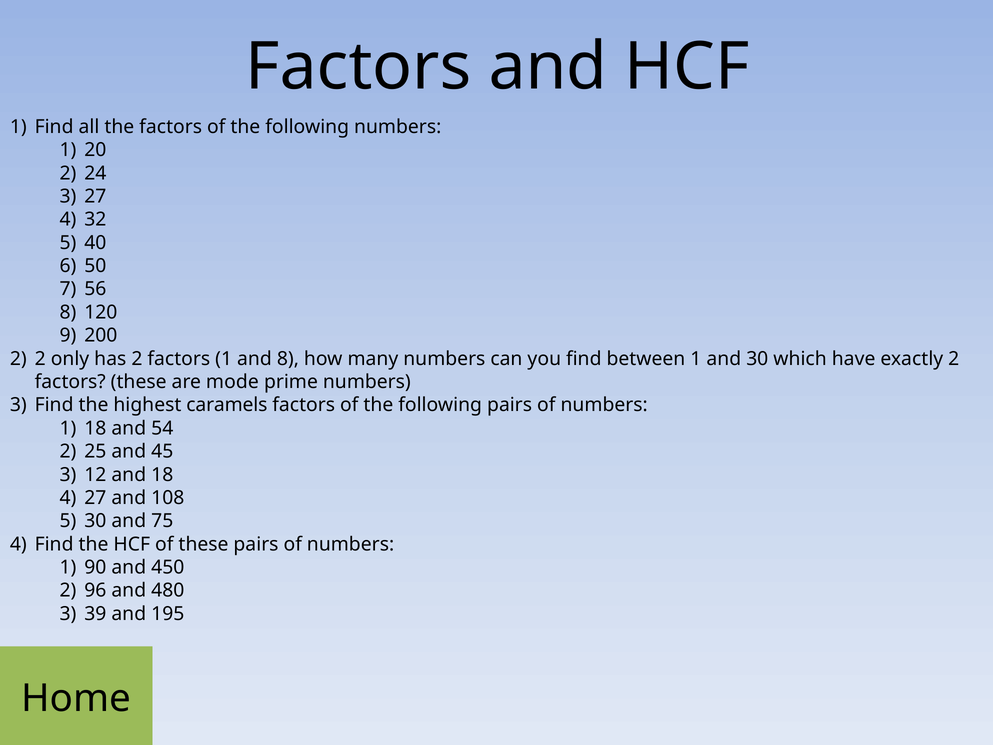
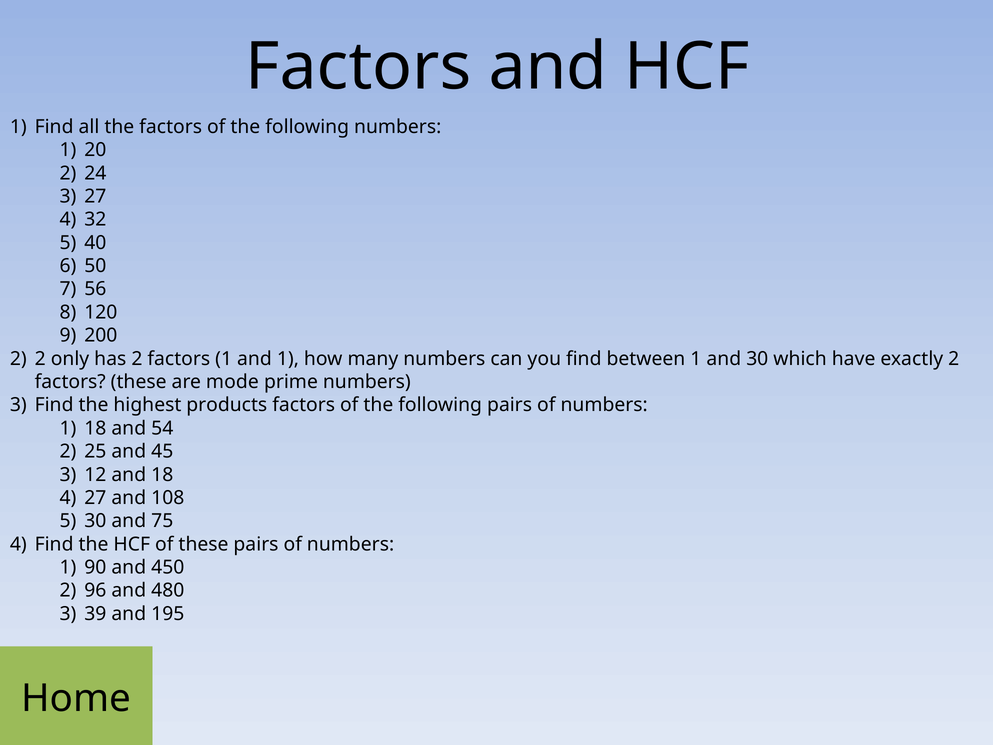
and 8: 8 -> 1 (288, 359)
caramels: caramels -> products (227, 405)
